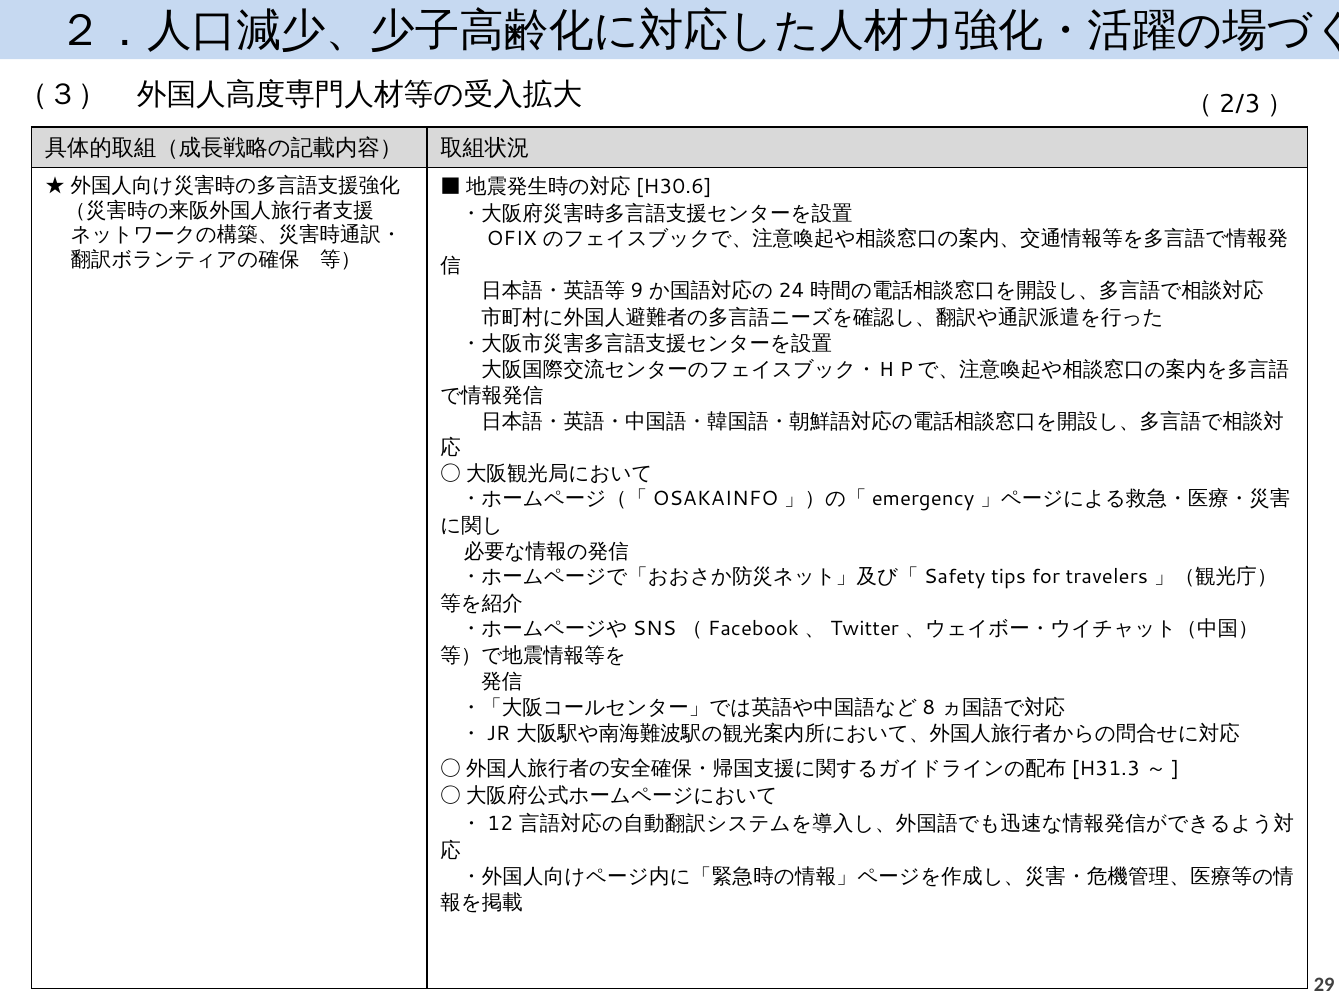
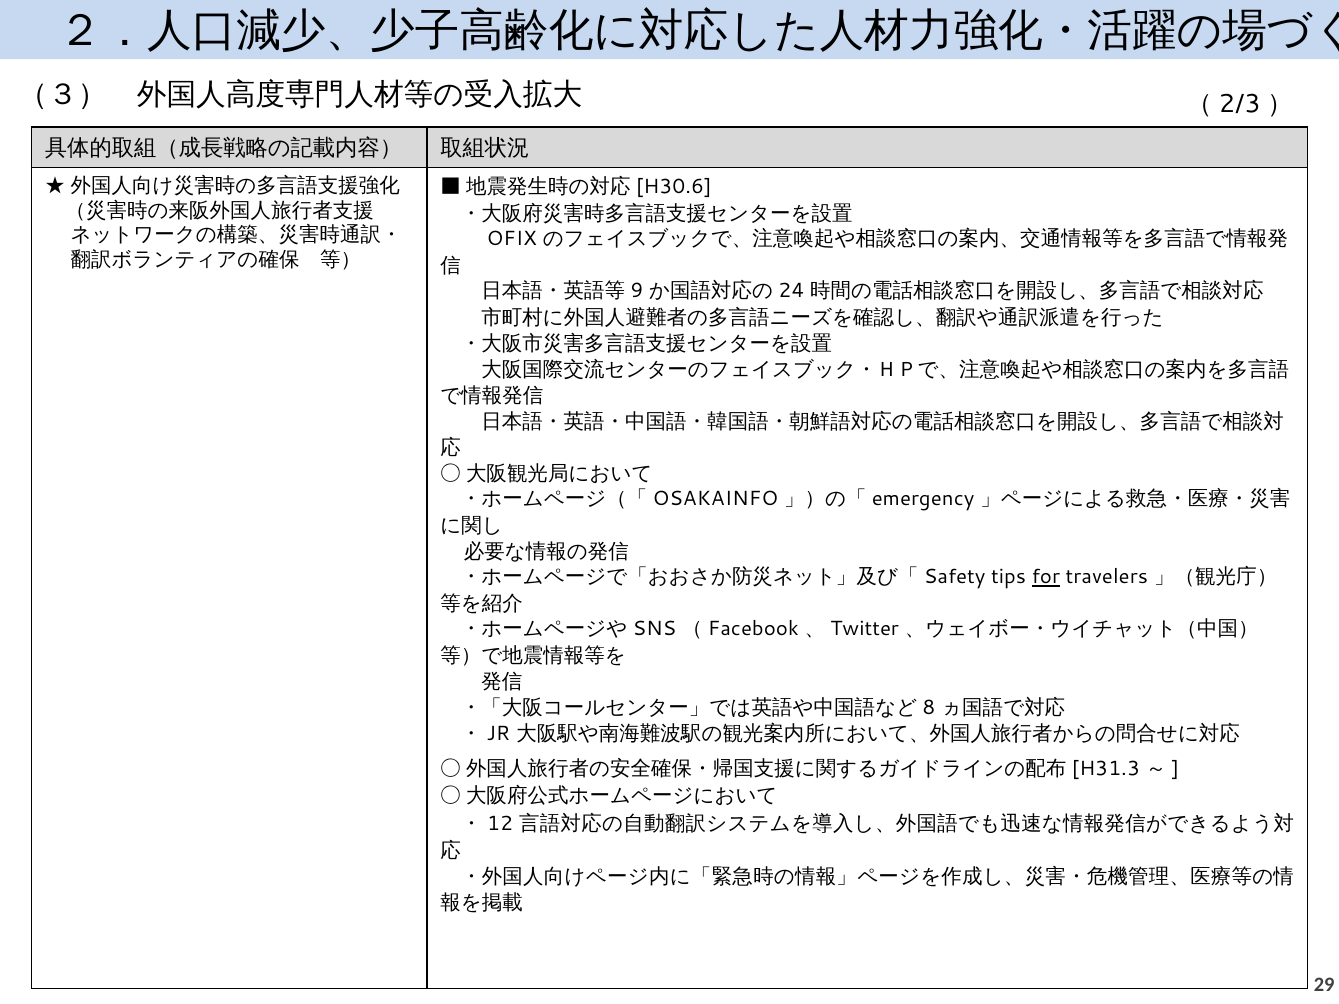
for underline: none -> present (1046, 577)
